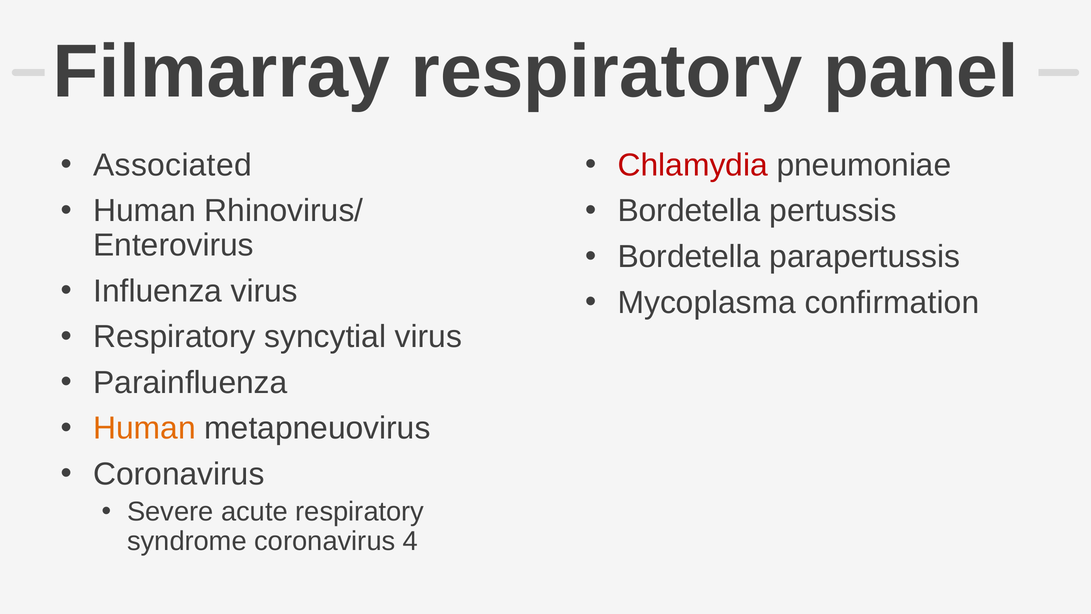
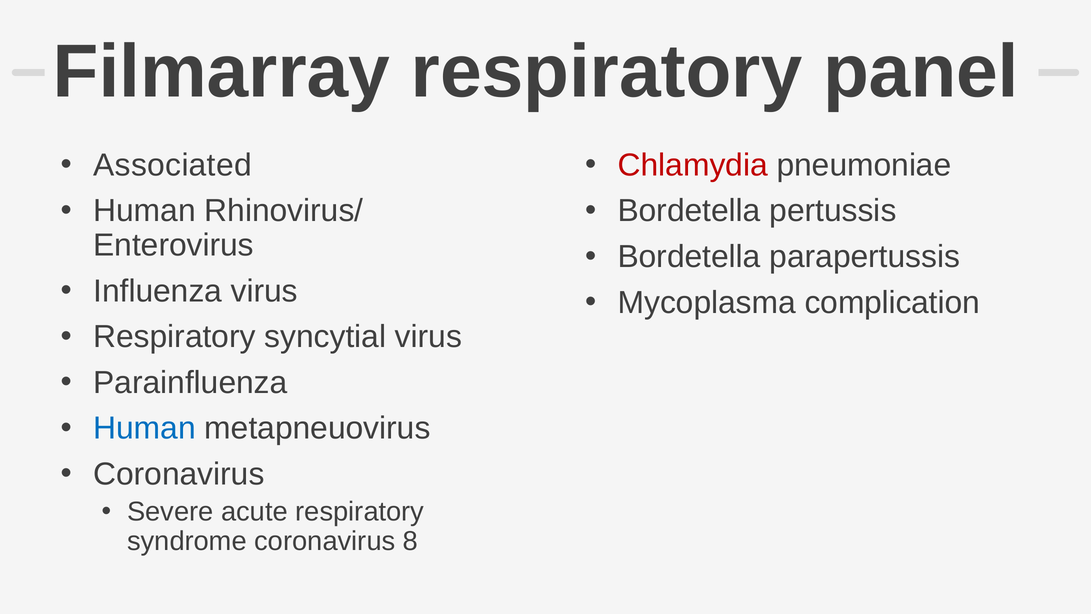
confirmation: confirmation -> complication (892, 302)
Human colour: orange -> blue (145, 428)
4: 4 -> 8 (411, 541)
